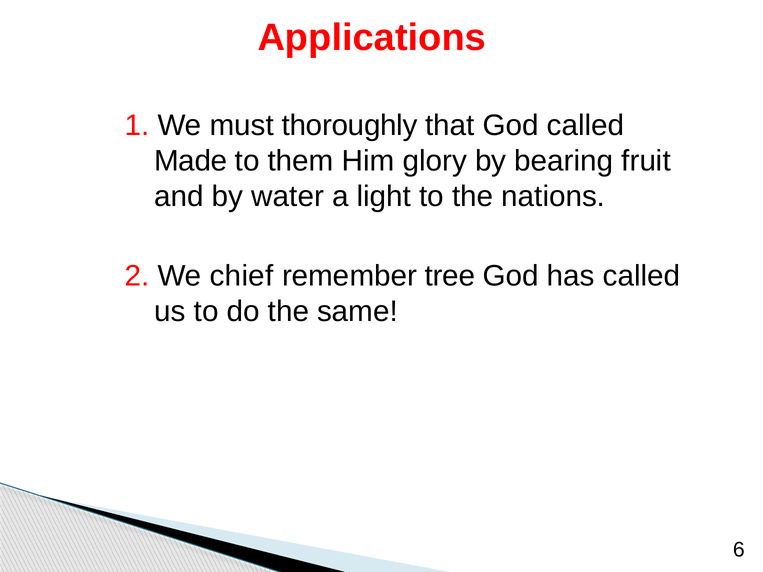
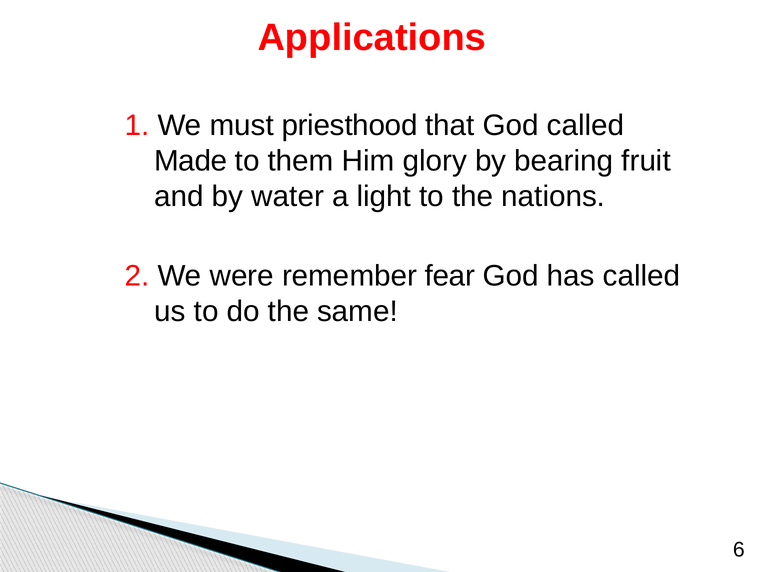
thoroughly: thoroughly -> priesthood (350, 125)
chief: chief -> were (242, 276)
tree: tree -> fear (450, 276)
